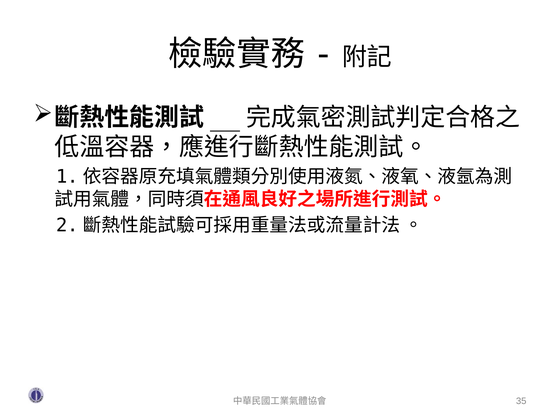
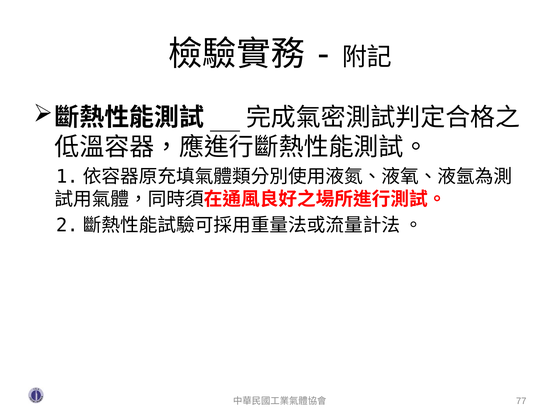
35: 35 -> 77 (521, 401)
